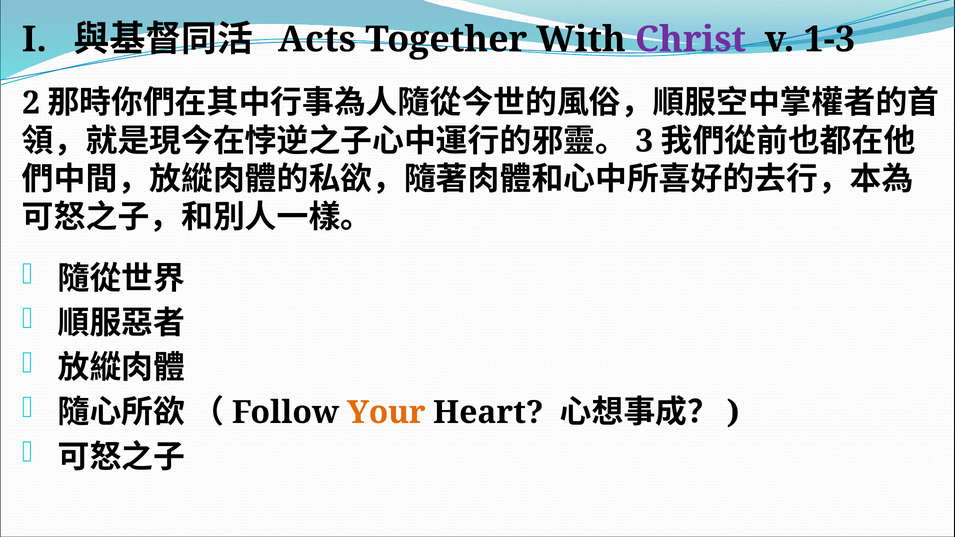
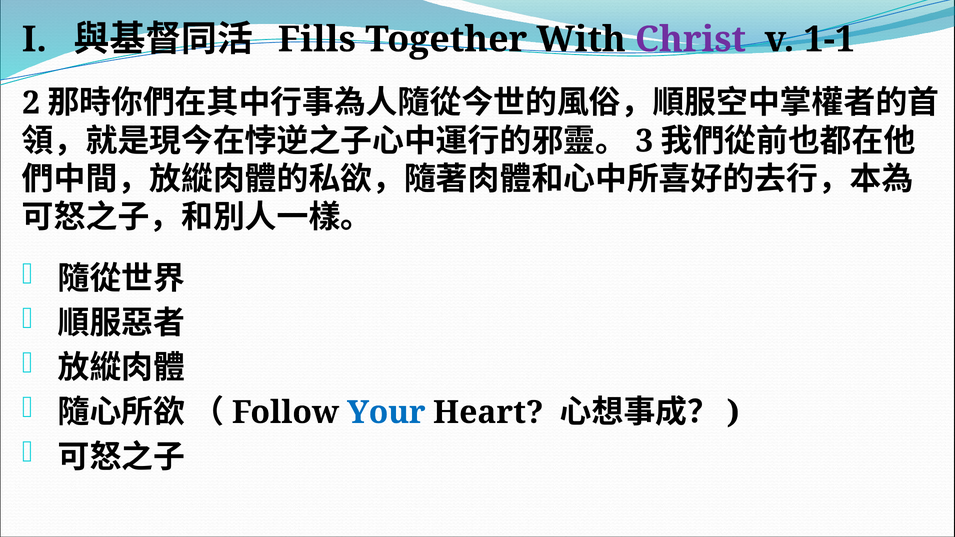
Acts: Acts -> Fills (317, 40)
1-3: 1-3 -> 1-1 (829, 40)
Your colour: orange -> blue (386, 413)
